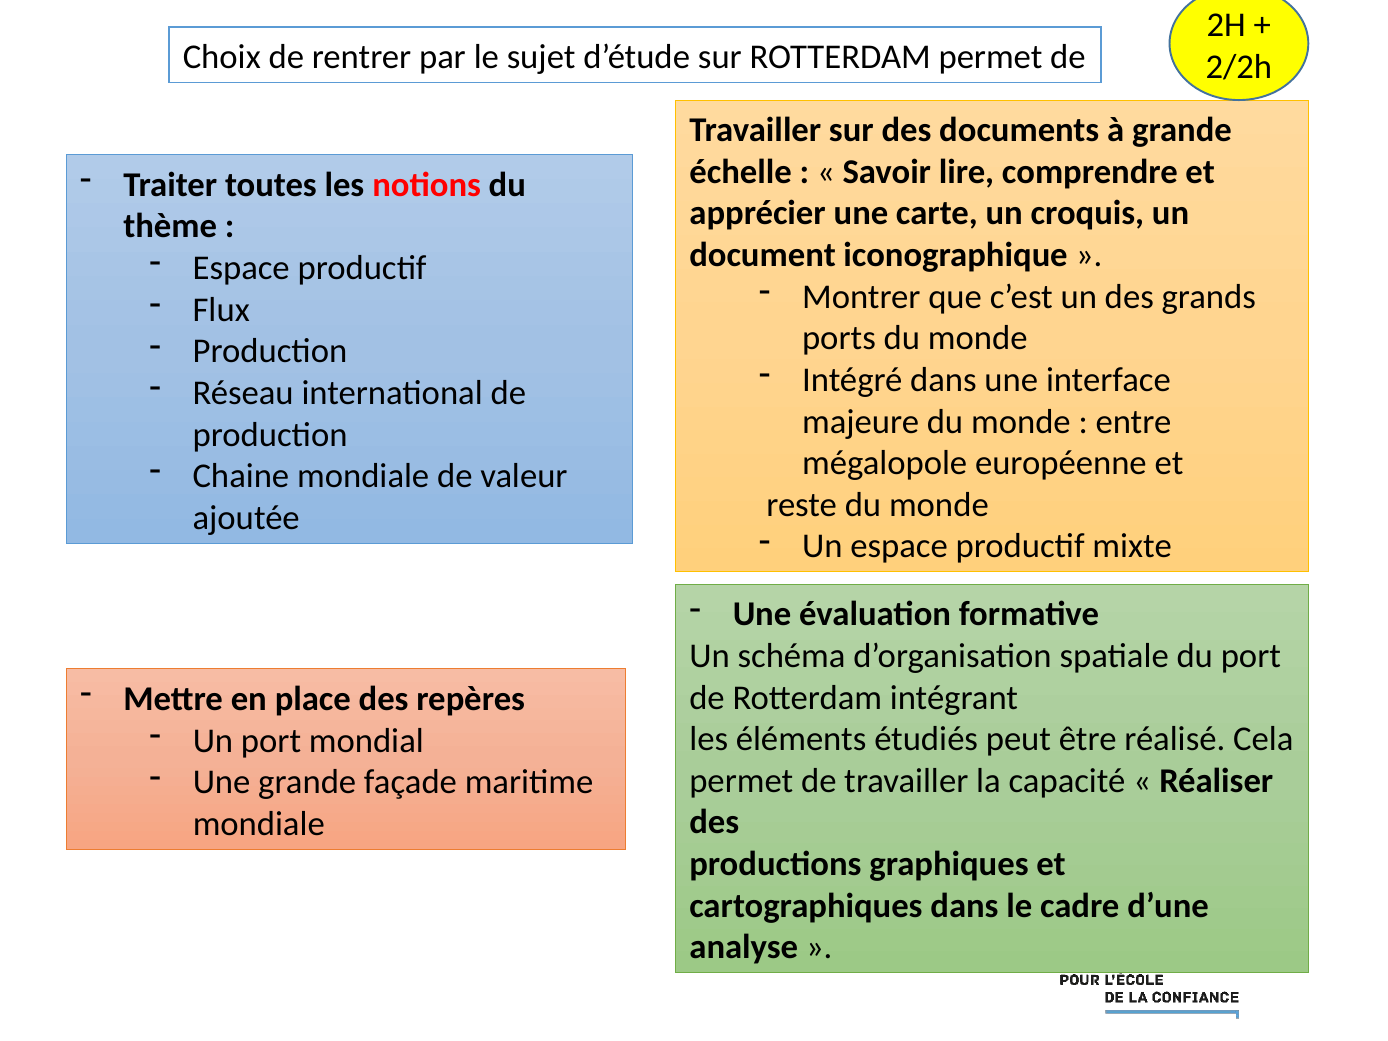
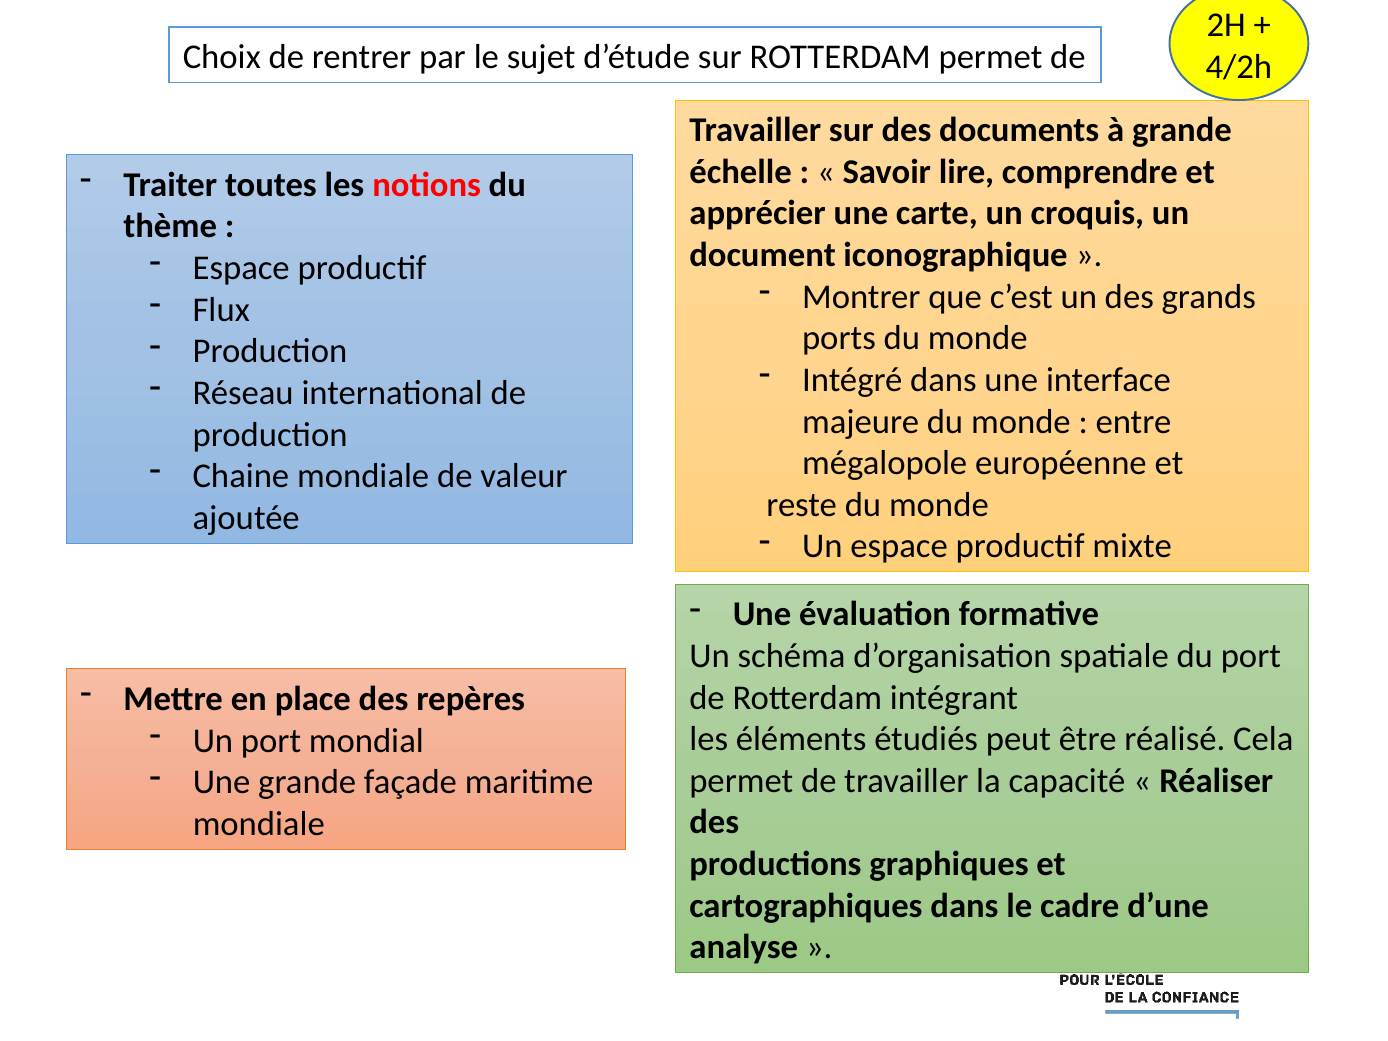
2/2h: 2/2h -> 4/2h (1239, 67)
